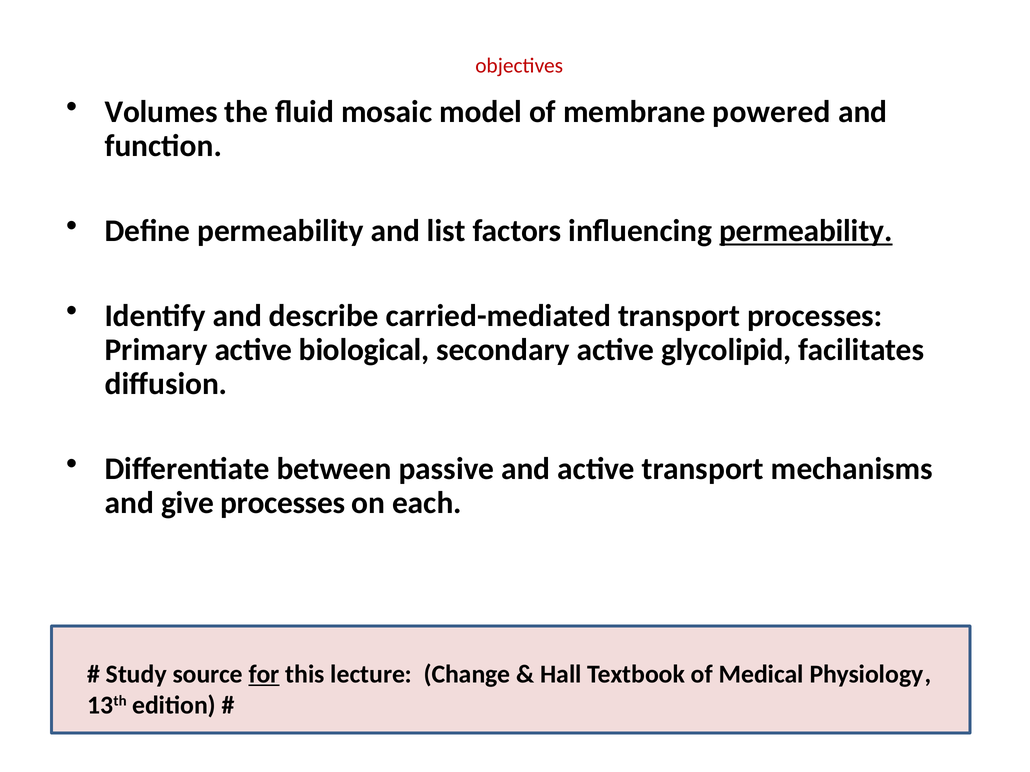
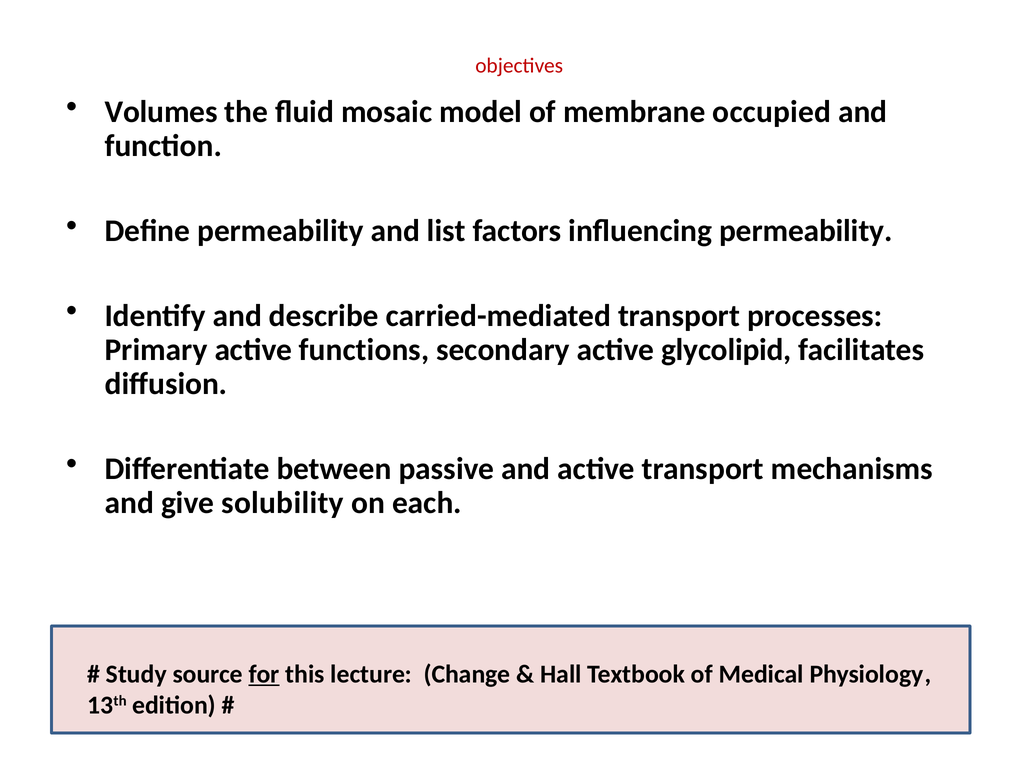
powered: powered -> occupied (772, 112)
permeability underline: present -> none (806, 231)
biological: biological -> functions (364, 350)
give processes: processes -> solubility (283, 503)
